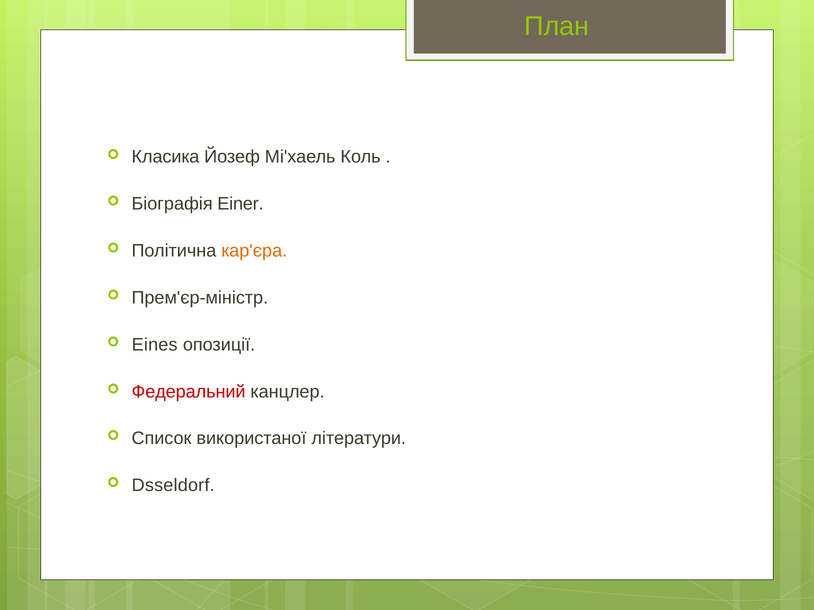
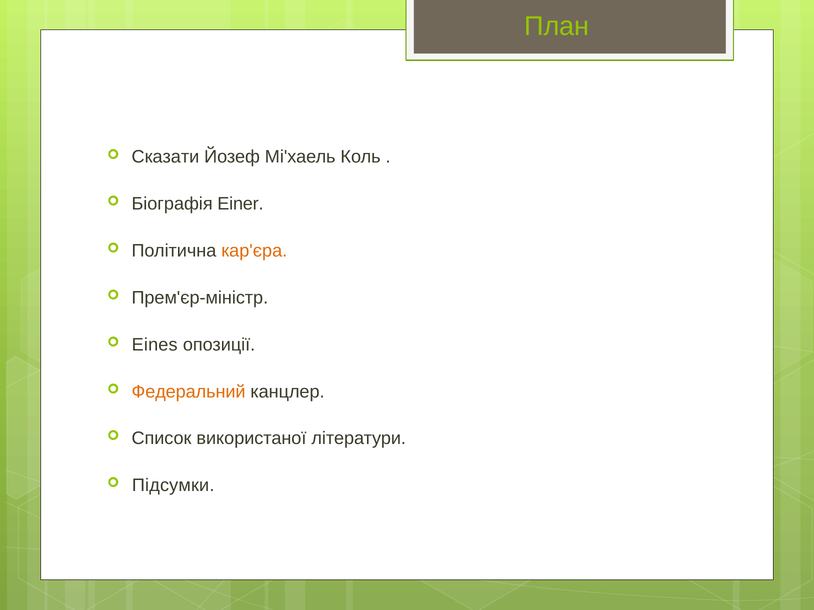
Класика: Класика -> Сказати (165, 157)
Федеральний colour: red -> orange (189, 392)
Dsseldorf: Dsseldorf -> Підсумки (173, 486)
